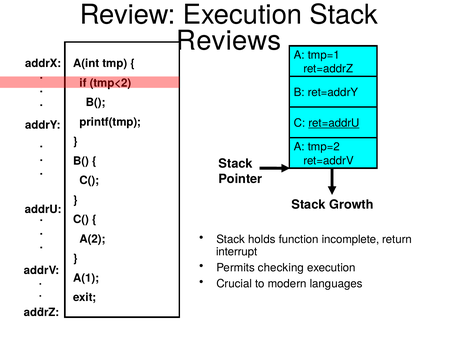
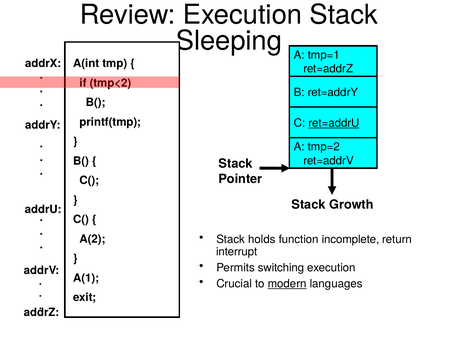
Reviews: Reviews -> Sleeping (229, 41)
checking: checking -> switching (281, 267)
modern underline: none -> present (287, 283)
